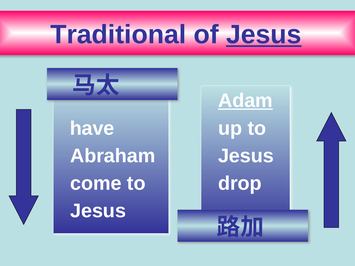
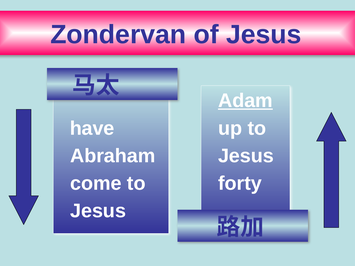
Traditional: Traditional -> Zondervan (118, 35)
Jesus underline: present -> none (264, 35)
drop: drop -> forty (240, 184)
